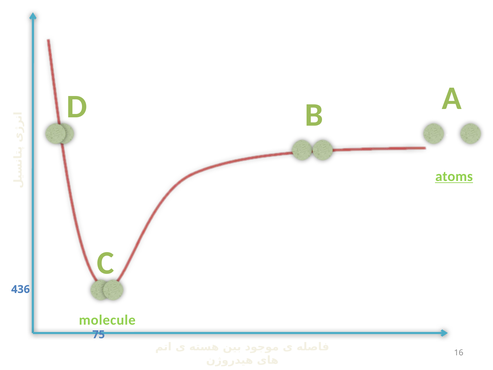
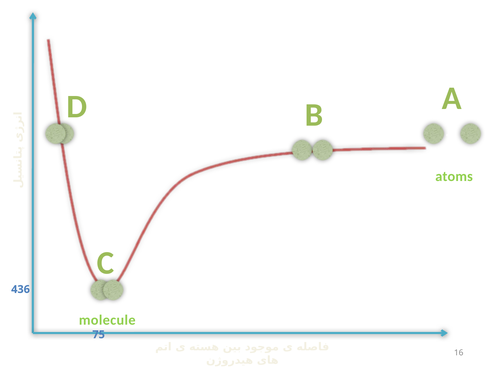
atoms underline: present -> none (454, 176)
